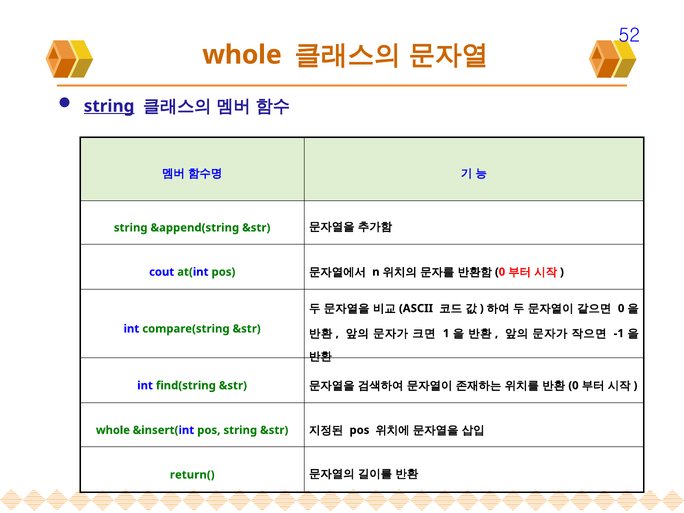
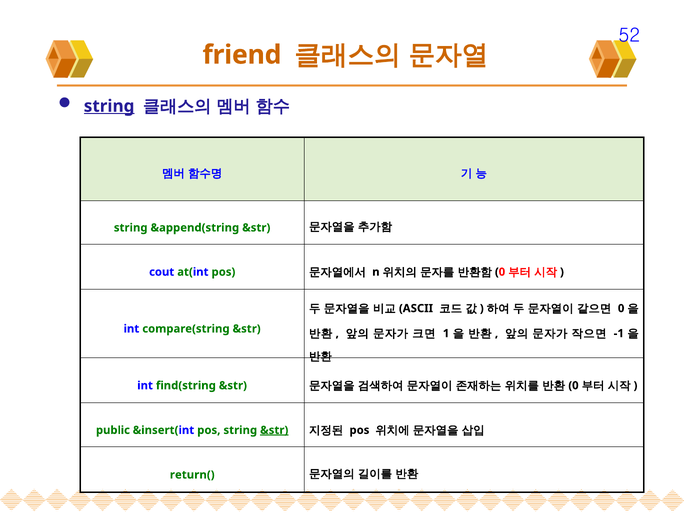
whole: whole -> friend (242, 55)
whole: whole -> public (113, 430)
&str underline: none -> present (274, 430)
